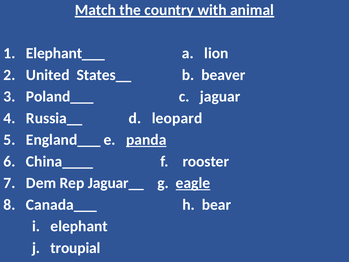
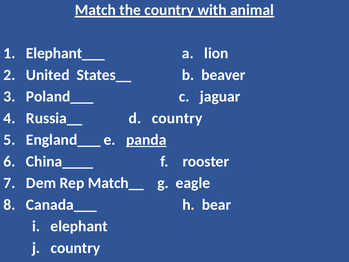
d leopard: leopard -> country (177, 118)
Jaguar__: Jaguar__ -> Match__ (116, 183)
eagle underline: present -> none (193, 183)
j troupial: troupial -> country (75, 248)
